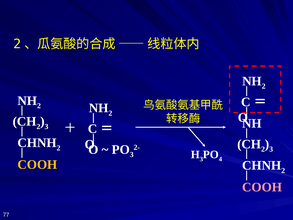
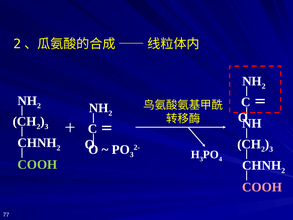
COOH colour: yellow -> light green (37, 164)
